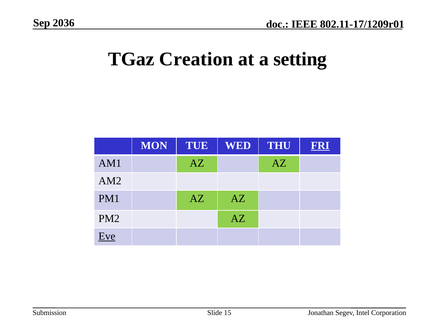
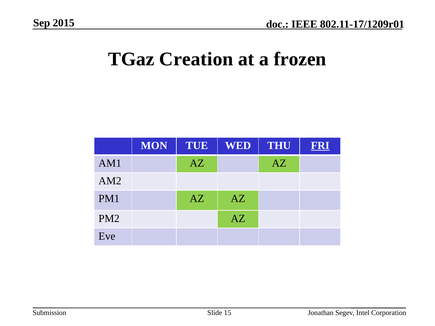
2036: 2036 -> 2015 (64, 23)
setting: setting -> frozen (300, 59)
Eve underline: present -> none (107, 236)
